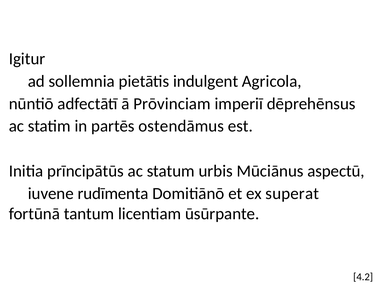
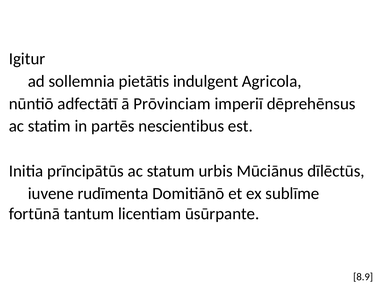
ostendāmus: ostendāmus -> nescientibus (181, 126)
aspectū: aspectū -> dīlēctūs (336, 171)
superat: superat -> sublīme (292, 193)
4.2: 4.2 -> 8.9 (363, 277)
